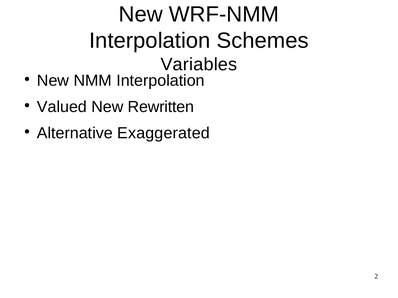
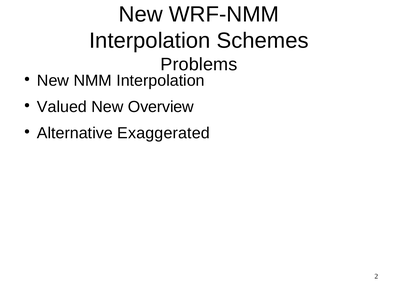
Variables: Variables -> Problems (199, 65)
Rewritten: Rewritten -> Overview (161, 107)
